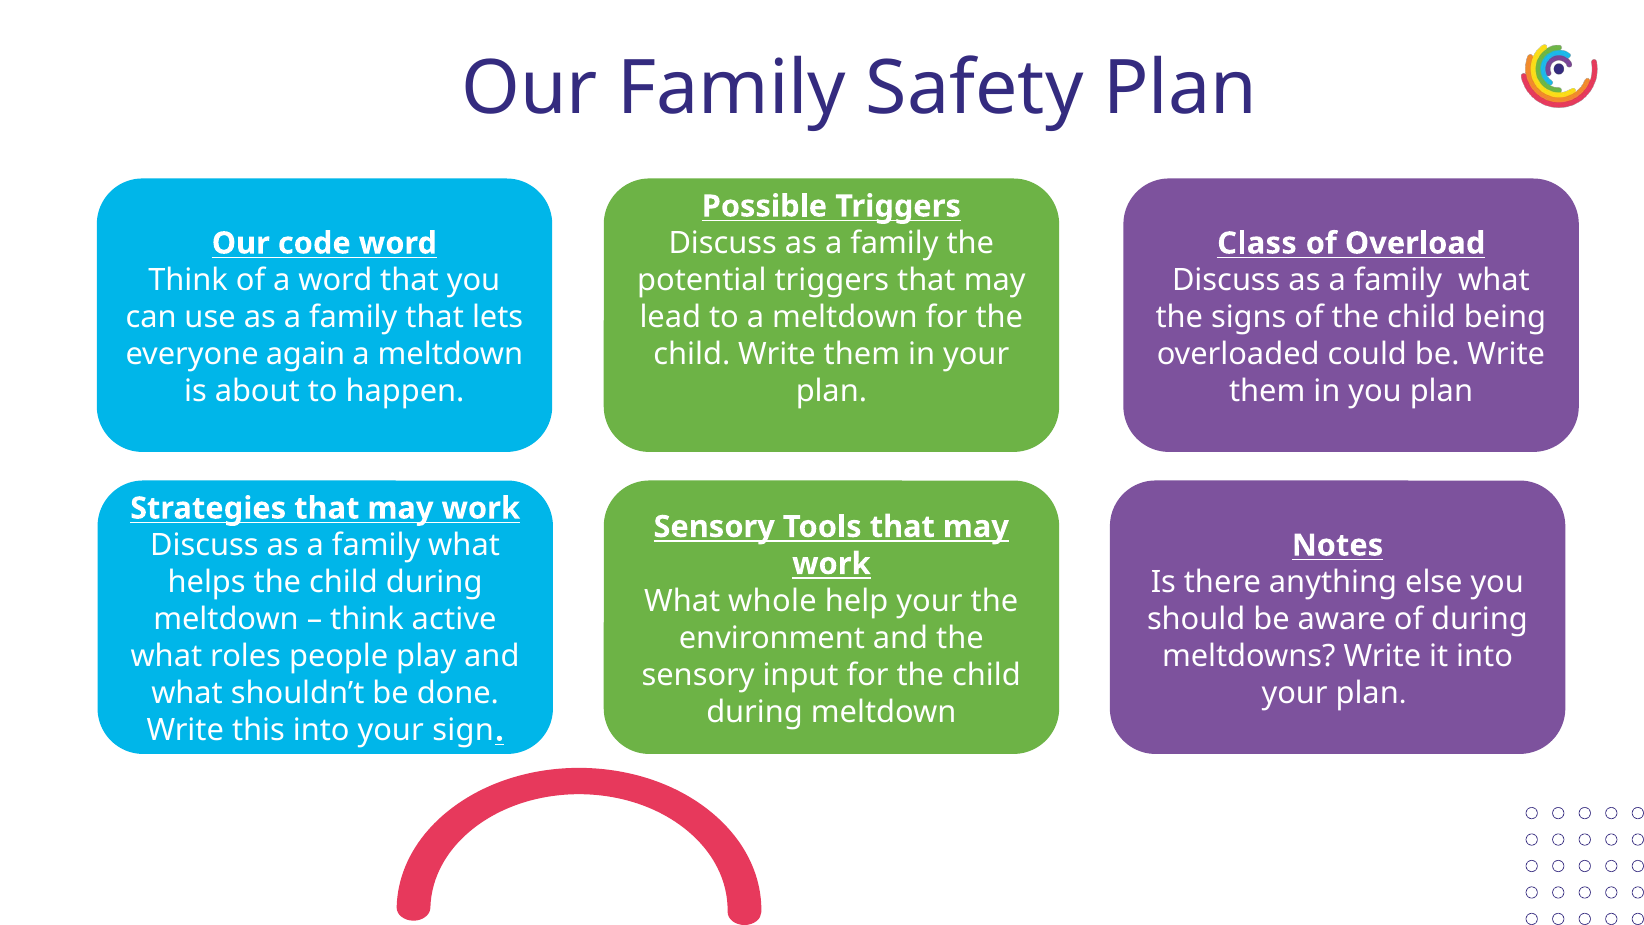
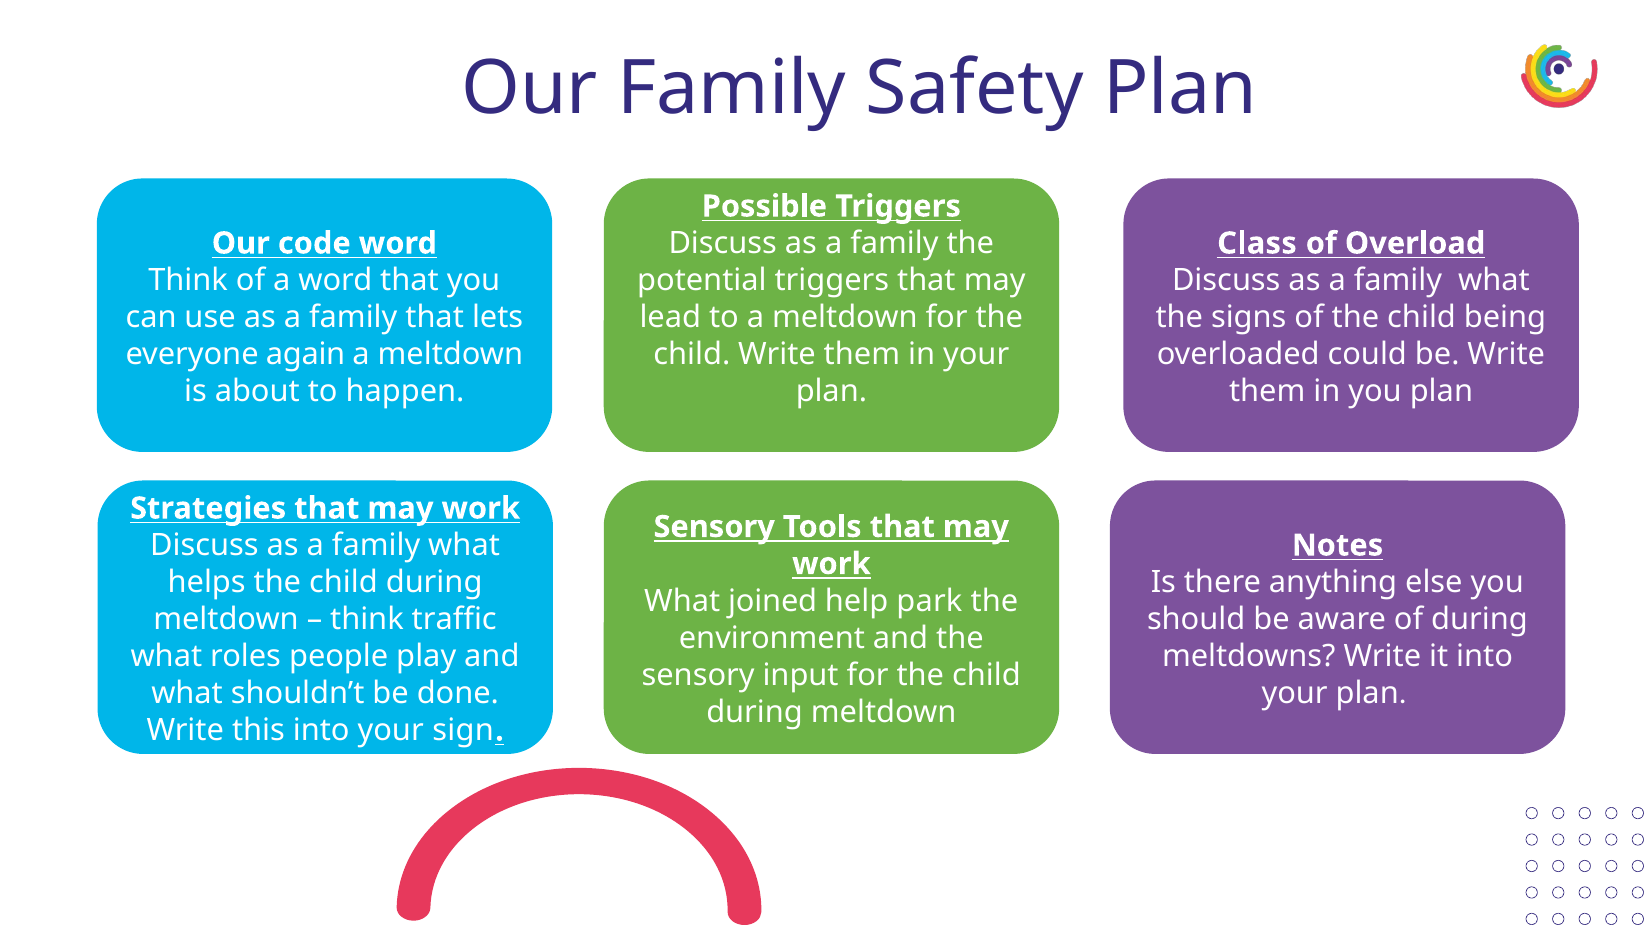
whole: whole -> joined (773, 601)
help your: your -> park (929, 601)
active: active -> traffic (454, 619)
